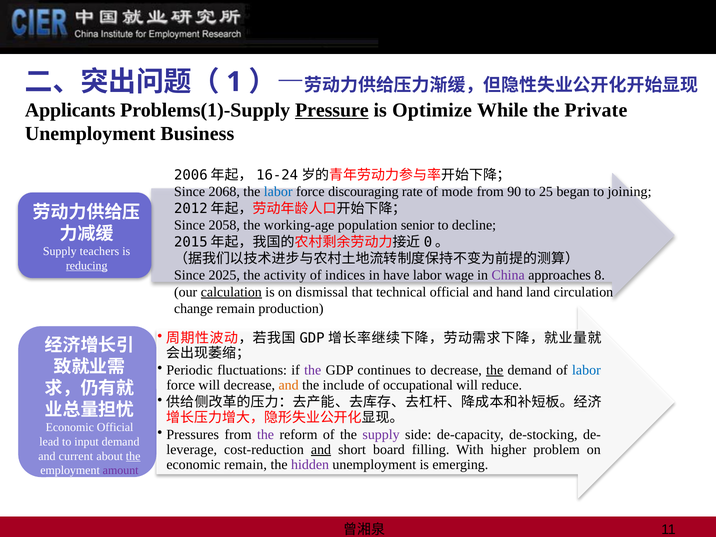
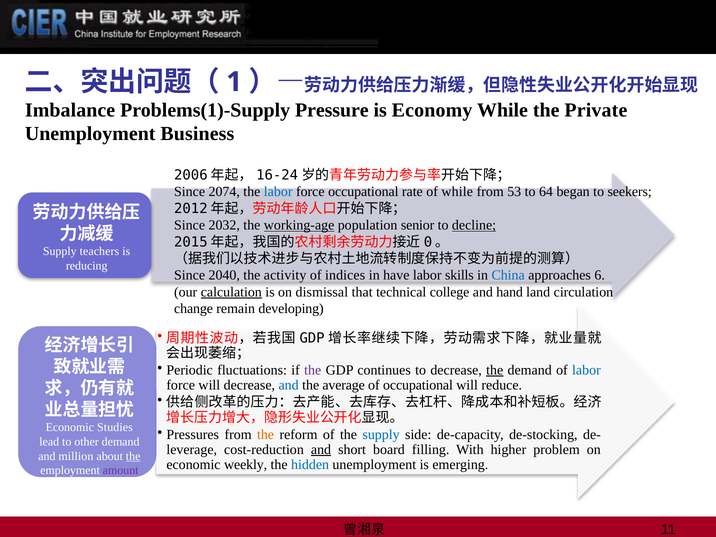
Applicants: Applicants -> Imbalance (70, 110)
Pressure underline: present -> none (332, 110)
Optimize: Optimize -> Economy (432, 110)
2068: 2068 -> 2074 (224, 192)
force discouraging: discouraging -> occupational (363, 192)
of mode: mode -> while (457, 192)
90: 90 -> 53 (514, 192)
25: 25 -> 64 (546, 192)
joining: joining -> seekers (630, 192)
2058: 2058 -> 2032 (224, 225)
working-age underline: none -> present (299, 225)
decline underline: none -> present (474, 225)
reducing underline: present -> none (87, 266)
2025: 2025 -> 2040 (224, 275)
wage: wage -> skills (459, 275)
China colour: purple -> blue (508, 275)
8: 8 -> 6 (600, 275)
technical official: official -> college (450, 292)
production: production -> developing (291, 309)
and colour: orange -> blue (289, 385)
include: include -> average (344, 385)
Economic Official: Official -> Studies (115, 427)
the colour: purple -> orange (266, 435)
supply colour: purple -> blue (381, 435)
input: input -> other (87, 442)
current: current -> million (76, 456)
economic remain: remain -> weekly (246, 465)
hidden colour: purple -> blue (310, 465)
